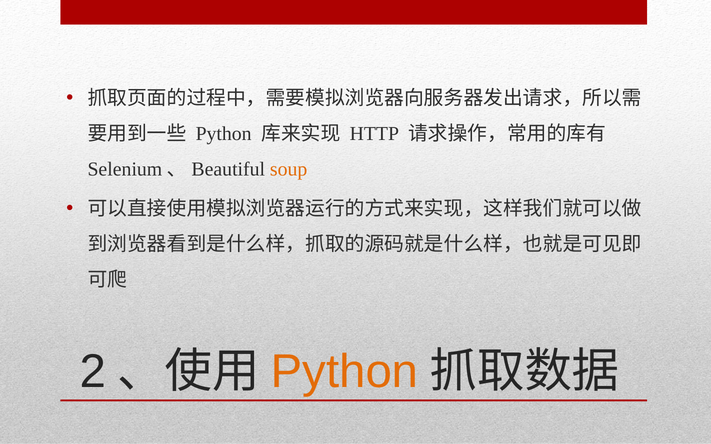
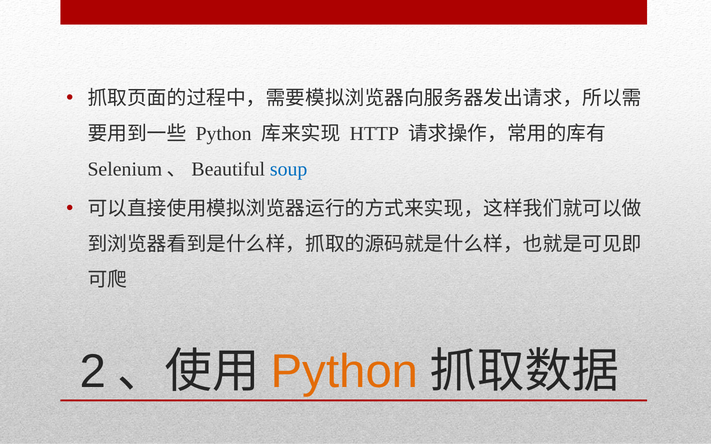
soup colour: orange -> blue (289, 170)
